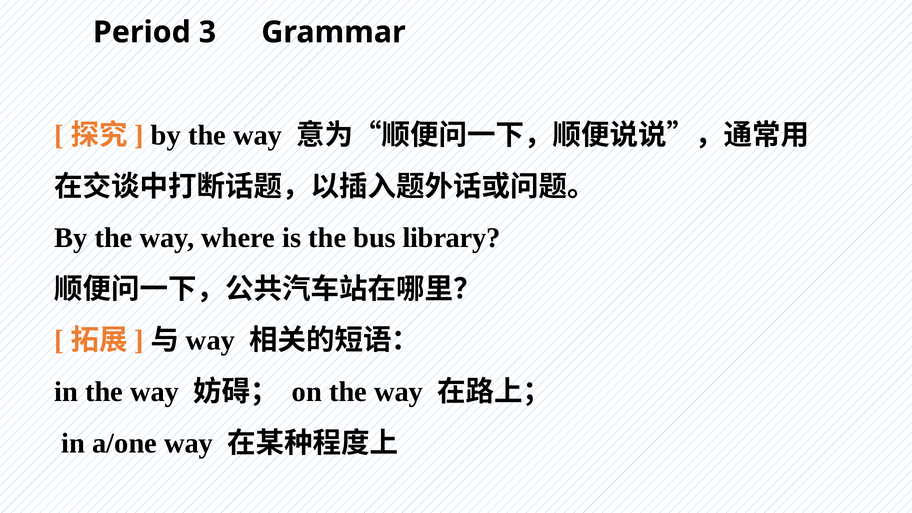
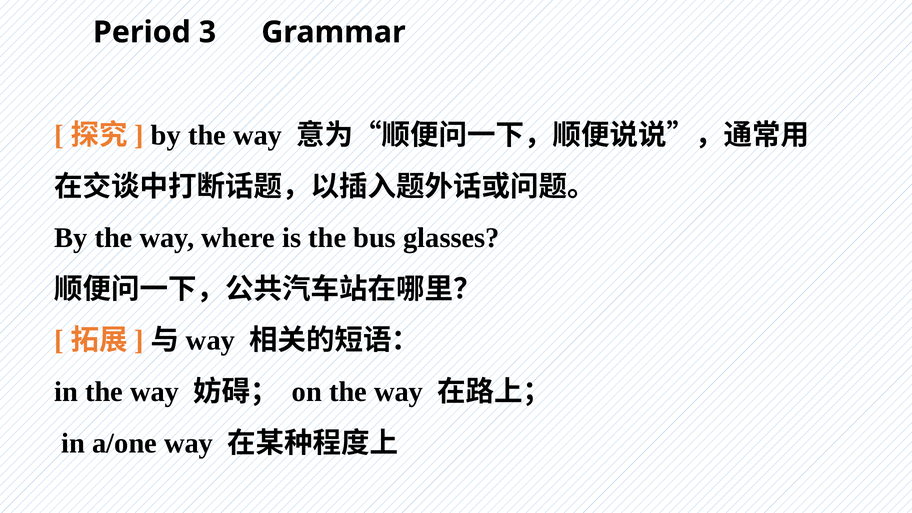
library: library -> glasses (451, 238)
